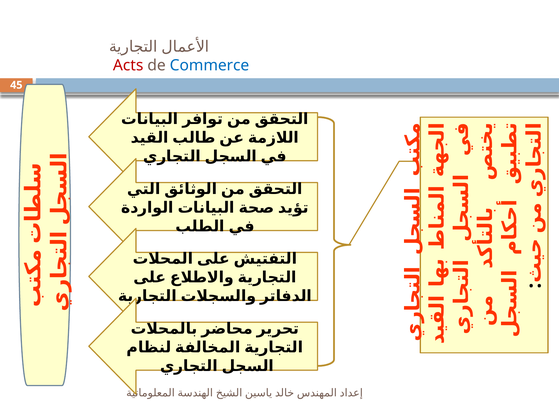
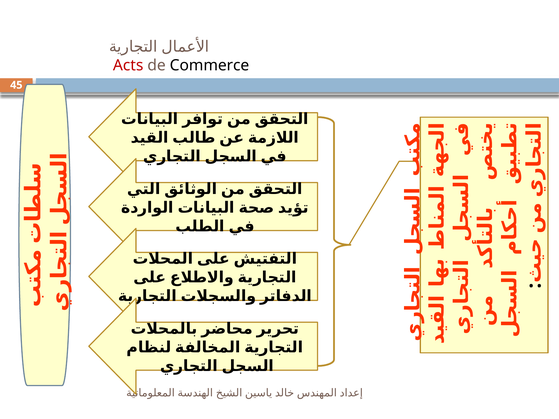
Commerce colour: blue -> black (209, 65)
